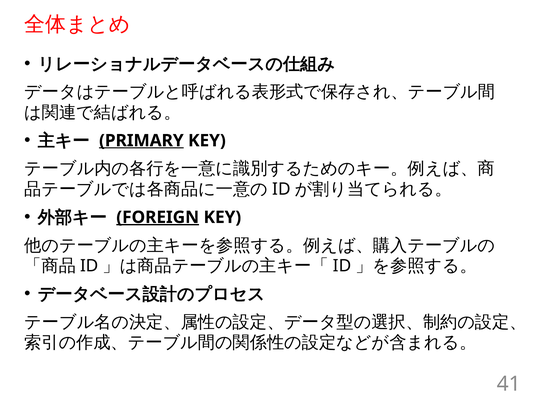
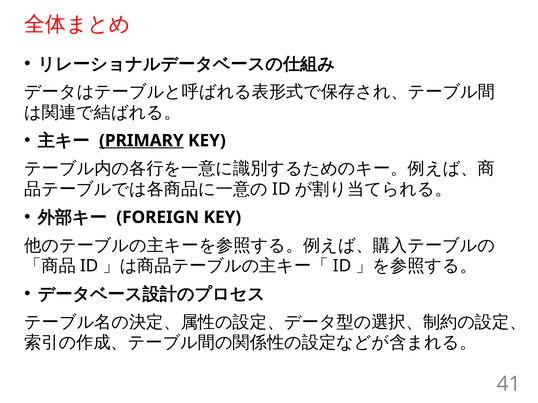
FOREIGN underline: present -> none (158, 218)
